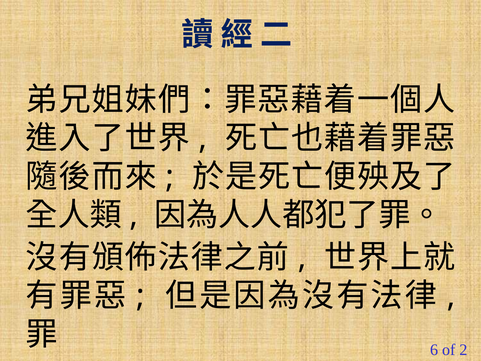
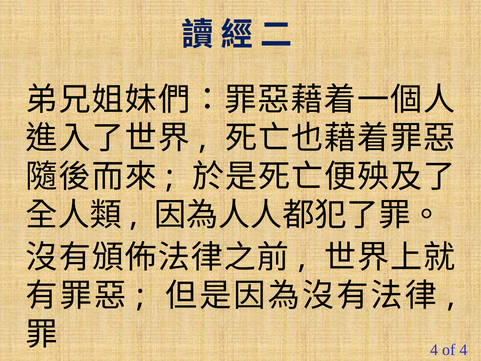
6: 6 -> 4 (434, 350)
of 2: 2 -> 4 (463, 350)
